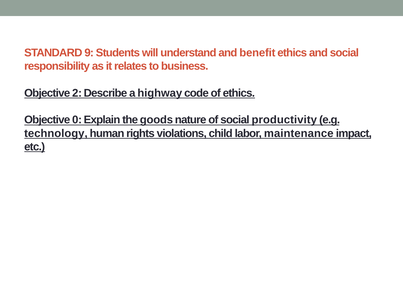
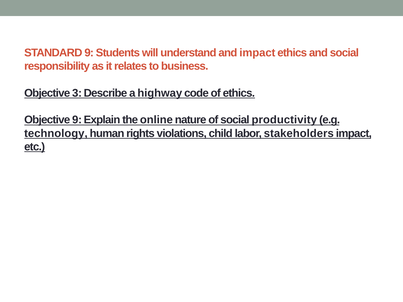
and benefit: benefit -> impact (257, 53)
2: 2 -> 3 (77, 93)
Objective 0: 0 -> 9 (77, 120)
goods: goods -> online (156, 120)
maintenance: maintenance -> stakeholders (299, 133)
